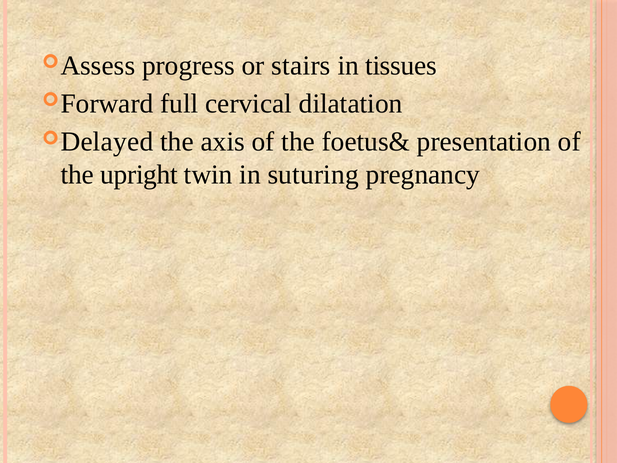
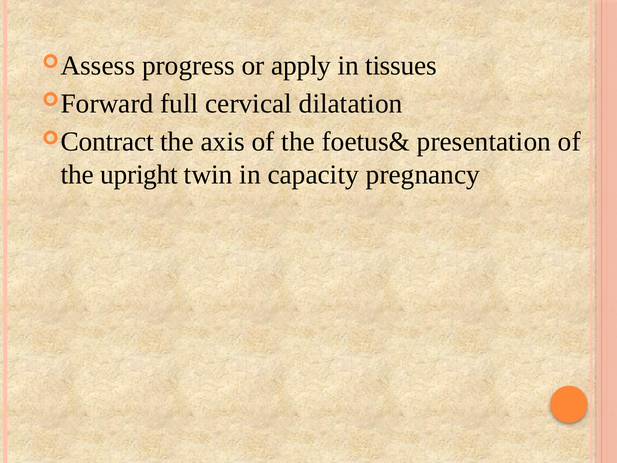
stairs: stairs -> apply (301, 66)
Delayed: Delayed -> Contract (107, 142)
suturing: suturing -> capacity (313, 175)
